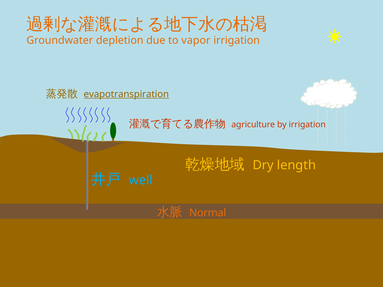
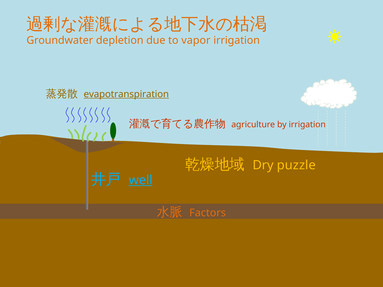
length: length -> puzzle (296, 165)
well underline: none -> present (141, 180)
Normal: Normal -> Factors (208, 213)
